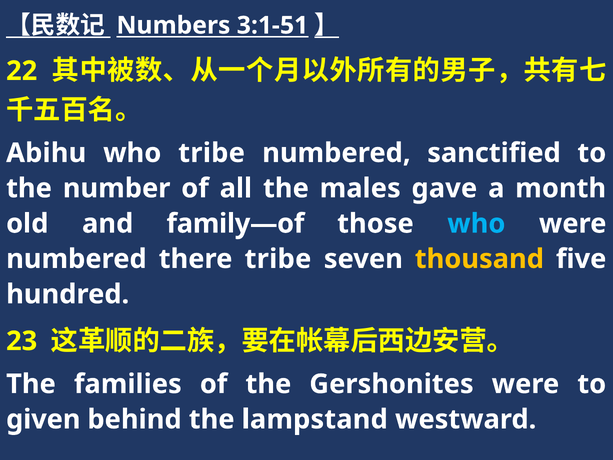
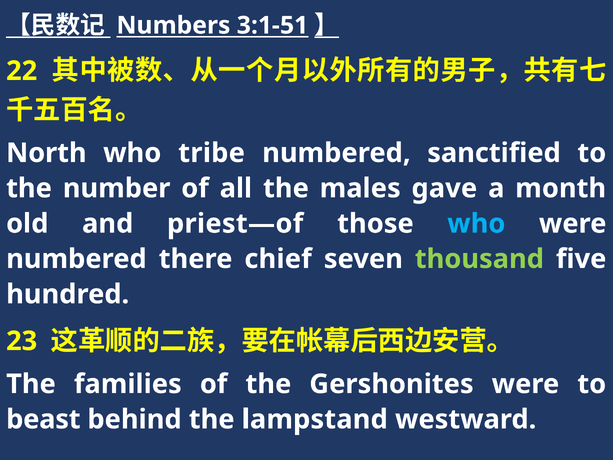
Abihu: Abihu -> North (46, 153)
family—of: family—of -> priest—of (235, 224)
there tribe: tribe -> chief (278, 259)
thousand colour: yellow -> light green (479, 259)
given: given -> beast (43, 419)
